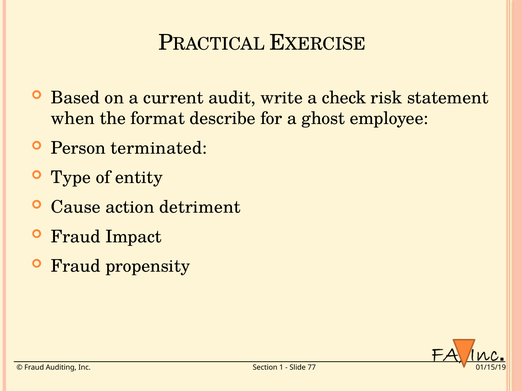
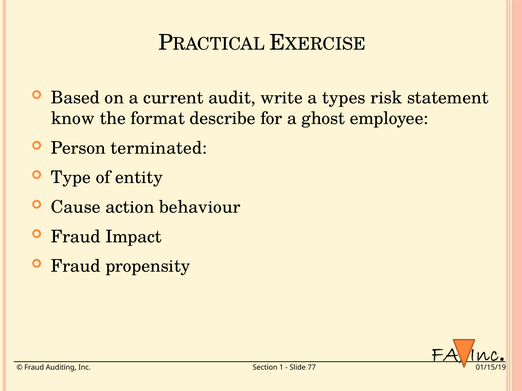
check: check -> types (344, 98)
when: when -> know (73, 119)
detriment: detriment -> behaviour (200, 207)
